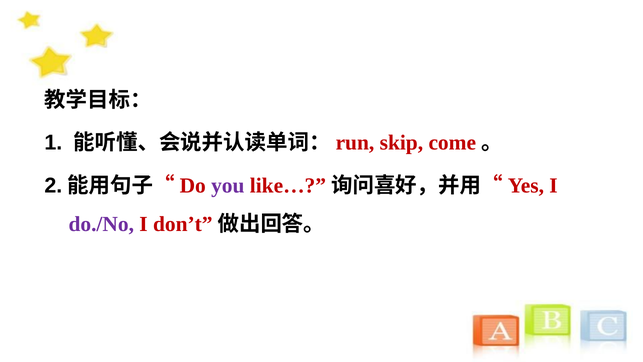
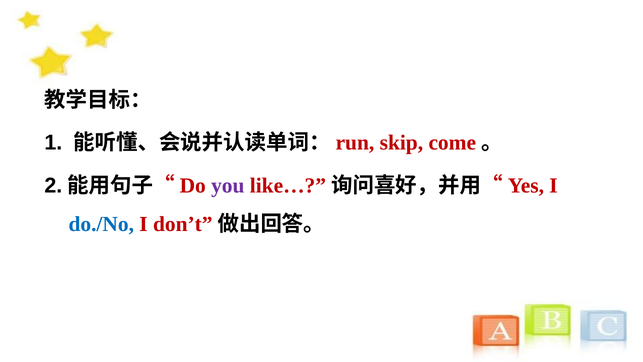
do./No colour: purple -> blue (101, 224)
